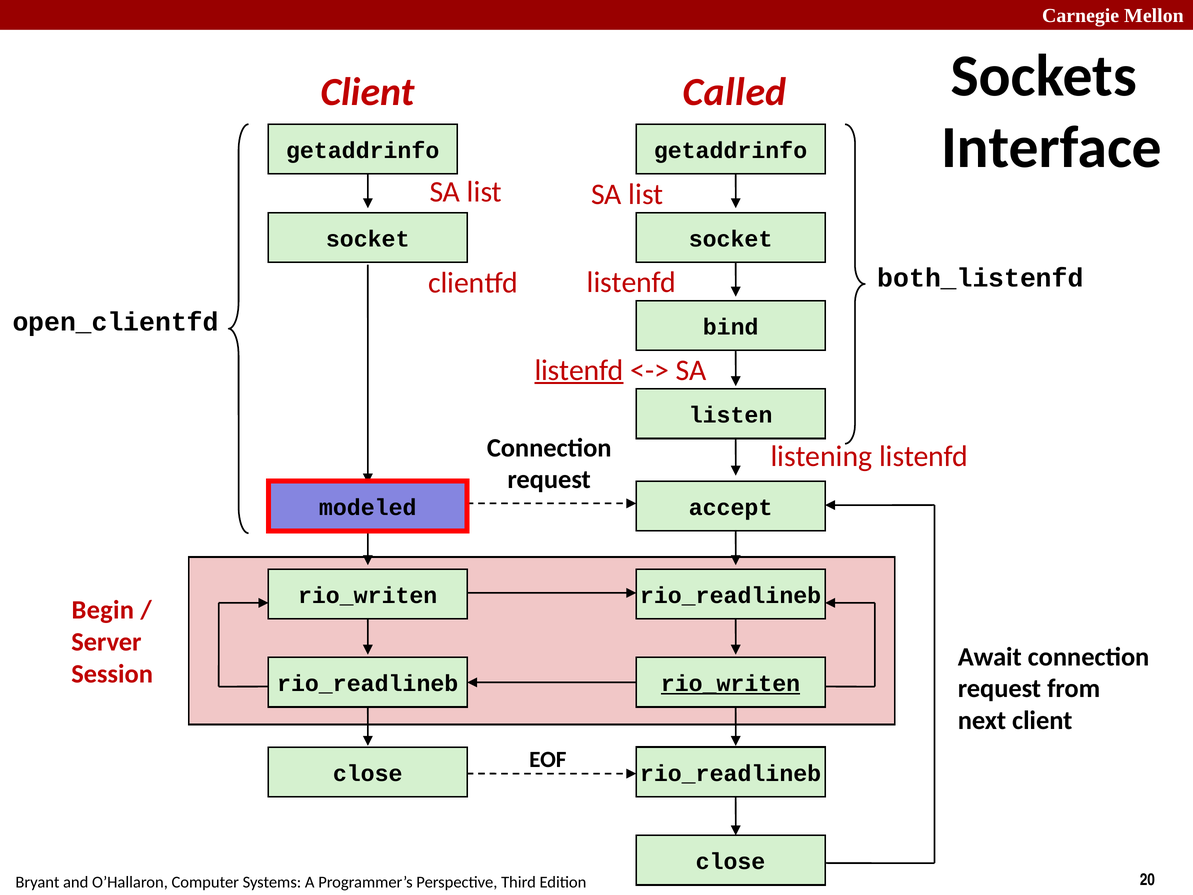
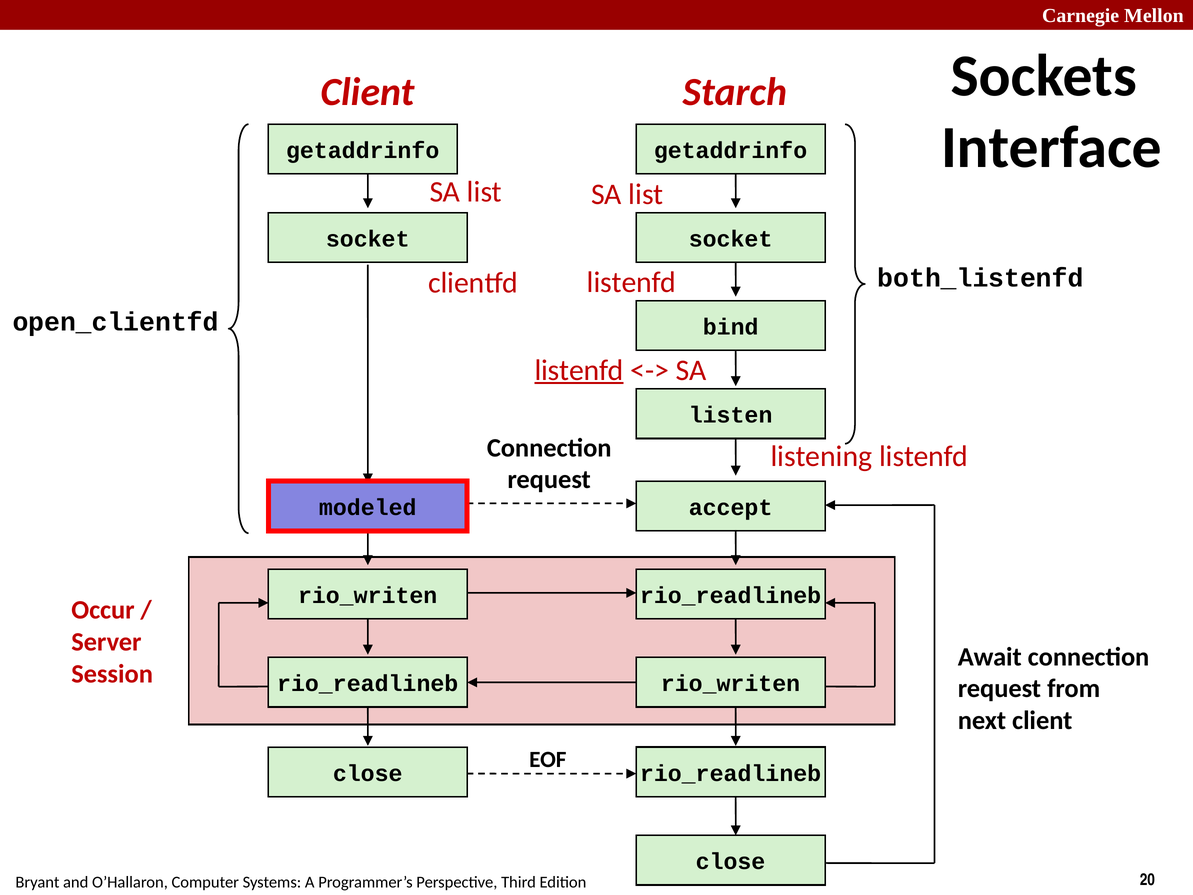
Called: Called -> Starch (735, 92)
Begin: Begin -> Occur (103, 610)
rio_writen underline: present -> none (730, 684)
